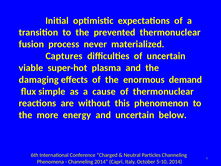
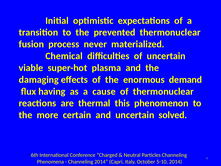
Captures: Captures -> Chemical (64, 56)
simple: simple -> having (52, 91)
without: without -> thermal (94, 103)
energy: energy -> certain (77, 115)
below: below -> solved (173, 115)
